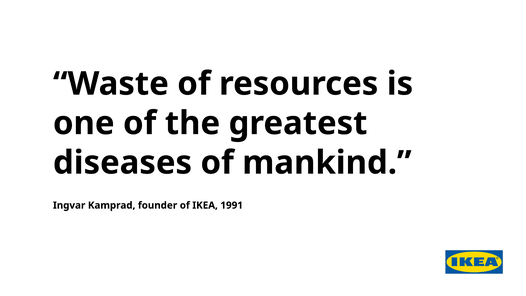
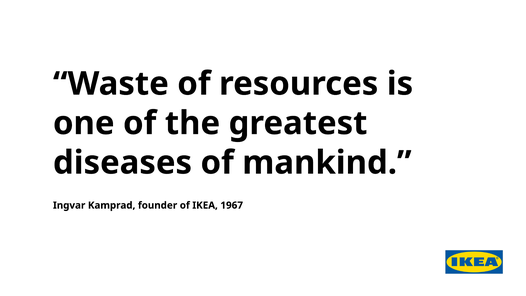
1991: 1991 -> 1967 (232, 205)
